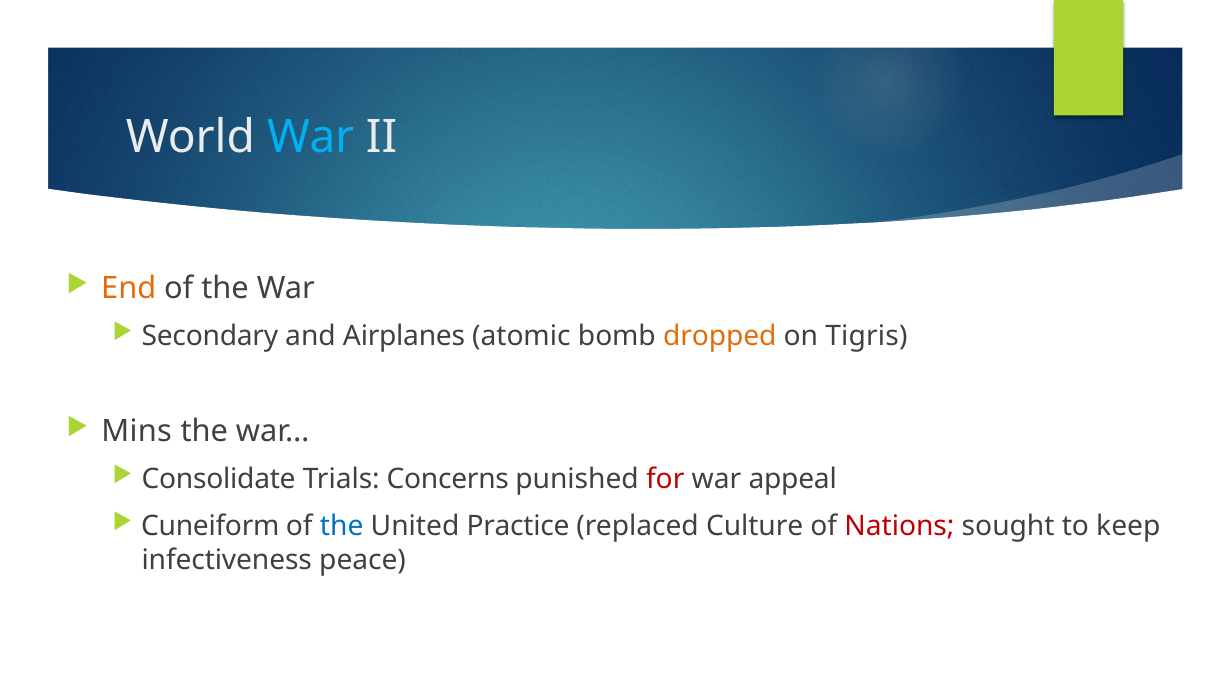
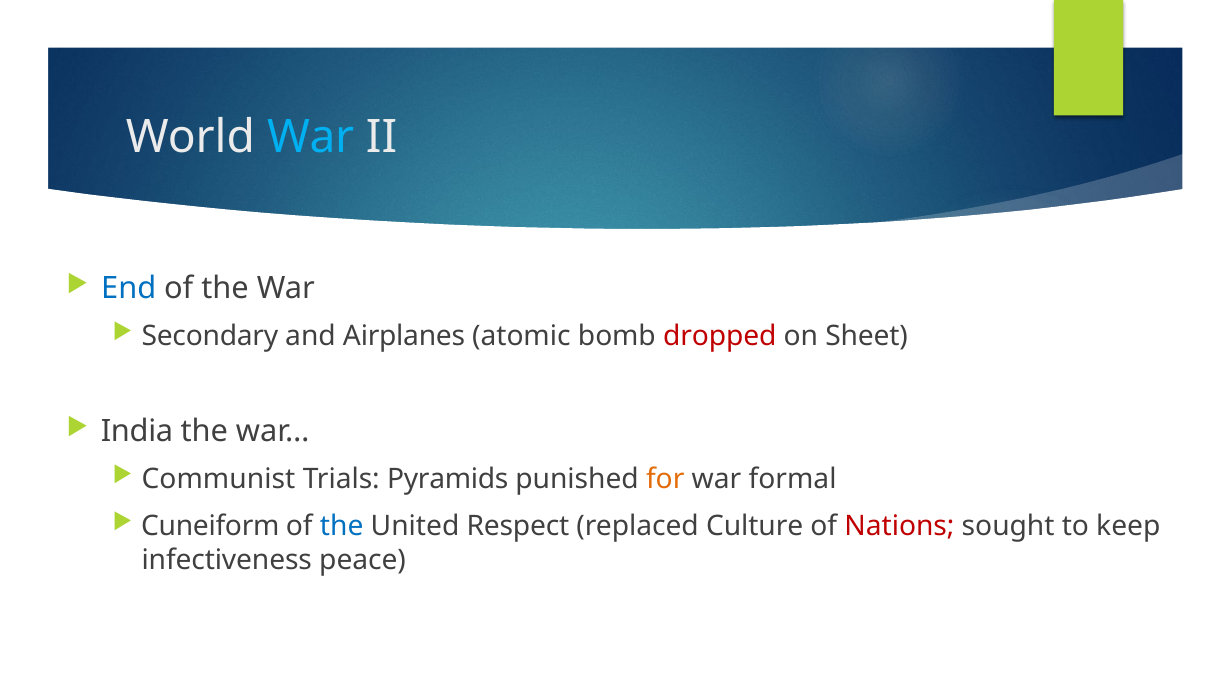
End colour: orange -> blue (129, 288)
dropped colour: orange -> red (720, 336)
Tigris: Tigris -> Sheet (867, 336)
Mins: Mins -> India (137, 431)
Consolidate: Consolidate -> Communist (218, 479)
Concerns: Concerns -> Pyramids (448, 479)
for colour: red -> orange (665, 479)
appeal: appeal -> formal (793, 479)
Practice: Practice -> Respect (518, 526)
